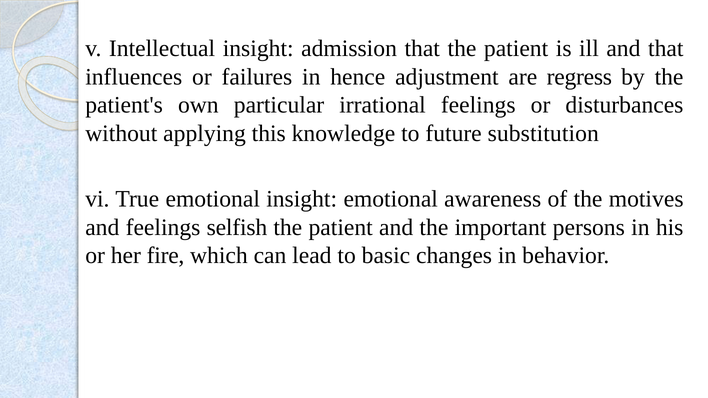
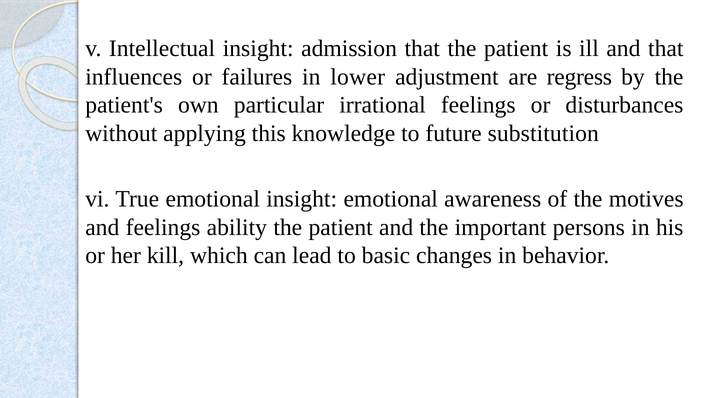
hence: hence -> lower (358, 77)
selfish: selfish -> ability (237, 227)
fire: fire -> kill (165, 256)
